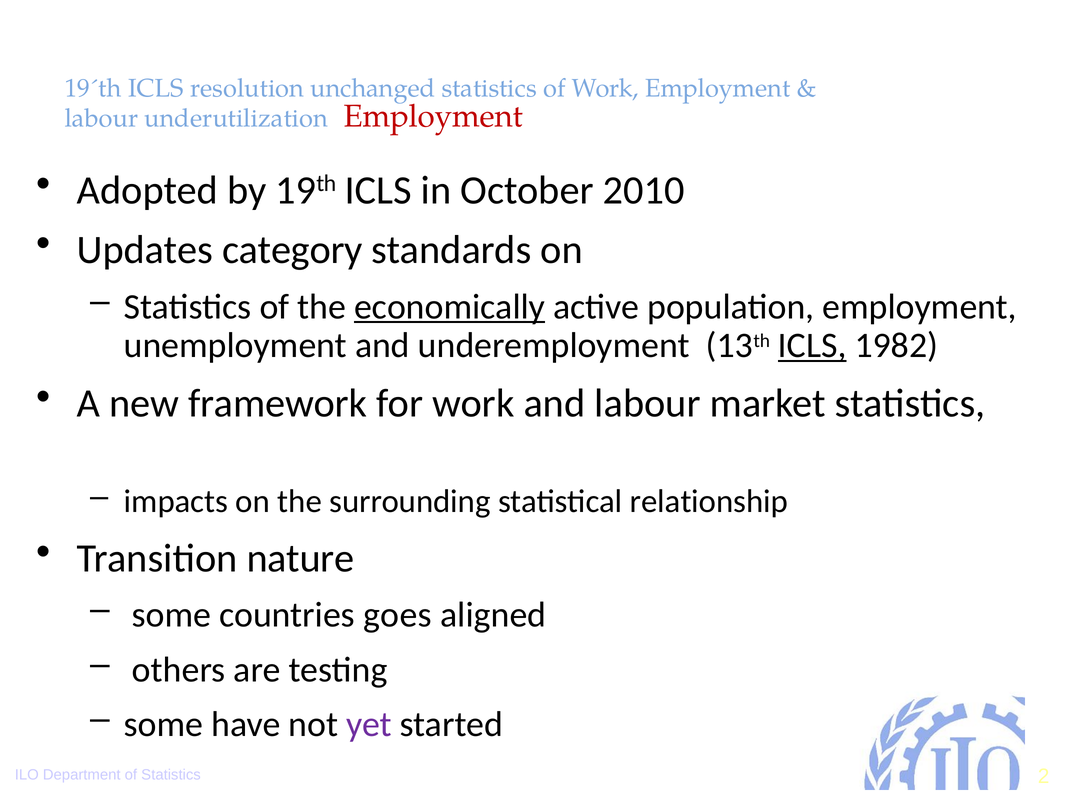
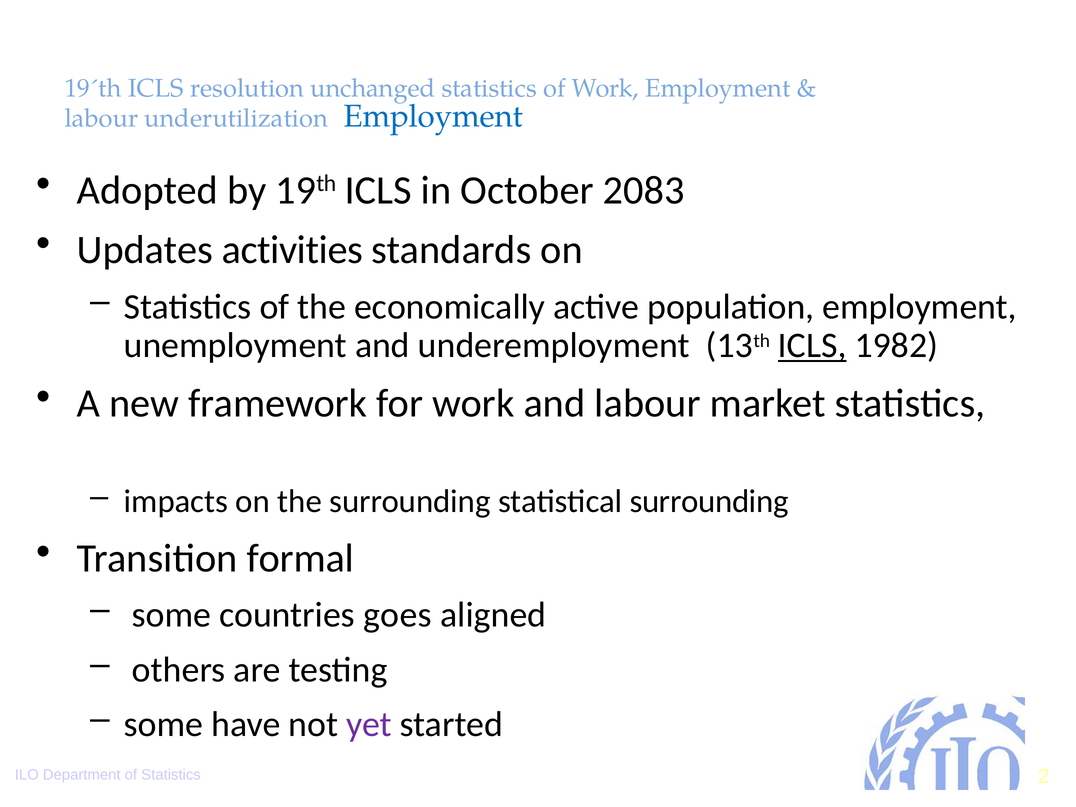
Employment colour: red -> blue (433, 116)
2010: 2010 -> 2083 (644, 190)
category: category -> activities (292, 250)
economically underline: present -> none (450, 307)
statistical relationship: relationship -> surrounding (709, 502)
nature: nature -> formal (300, 558)
